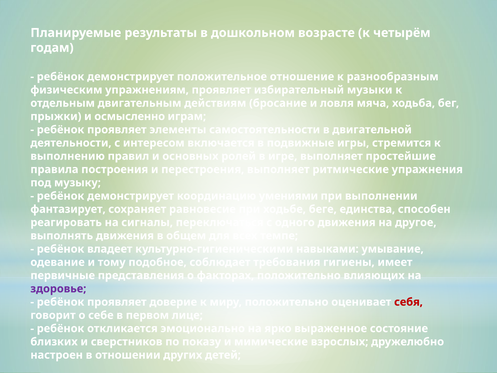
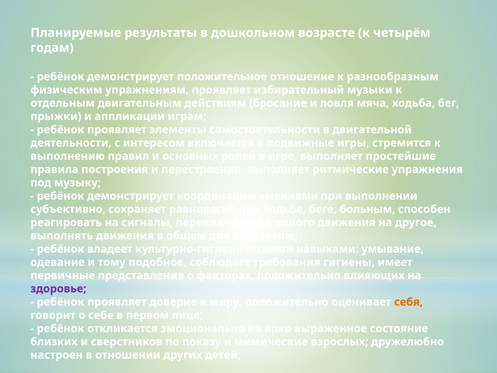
осмысленно: осмысленно -> аппликации (130, 116)
фантазирует: фантазирует -> субъективно (68, 209)
единства: единства -> больным (367, 209)
себя colour: red -> orange (408, 302)
